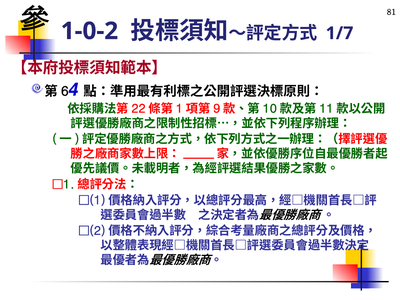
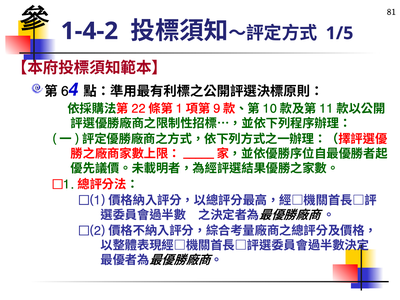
1-0-2: 1-0-2 -> 1-4-2 (89, 31)
1/7: 1/7 -> 1/5 (340, 33)
